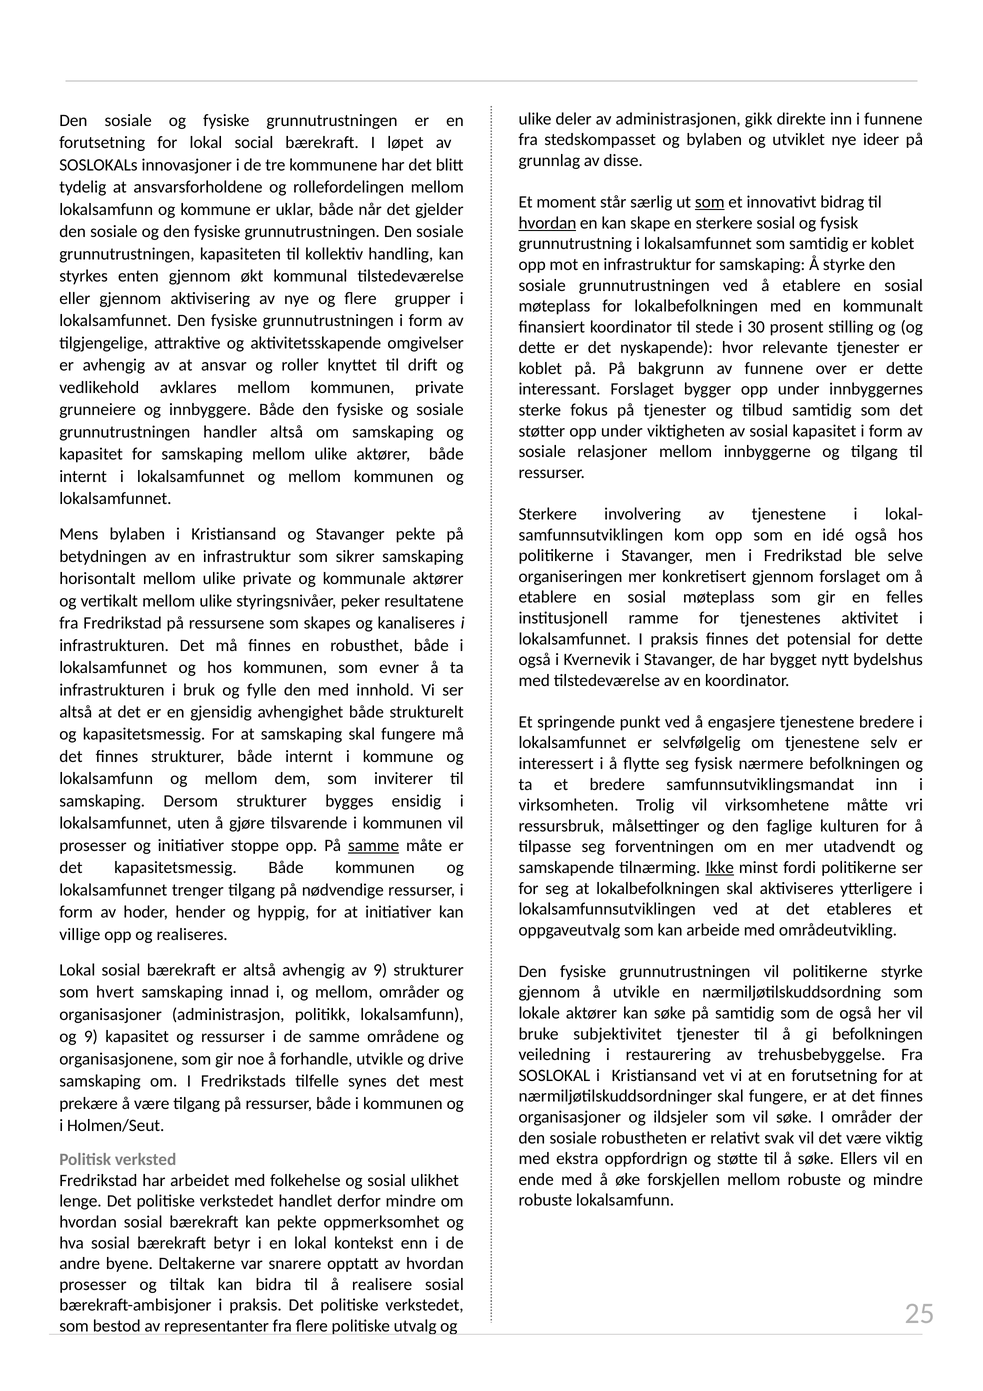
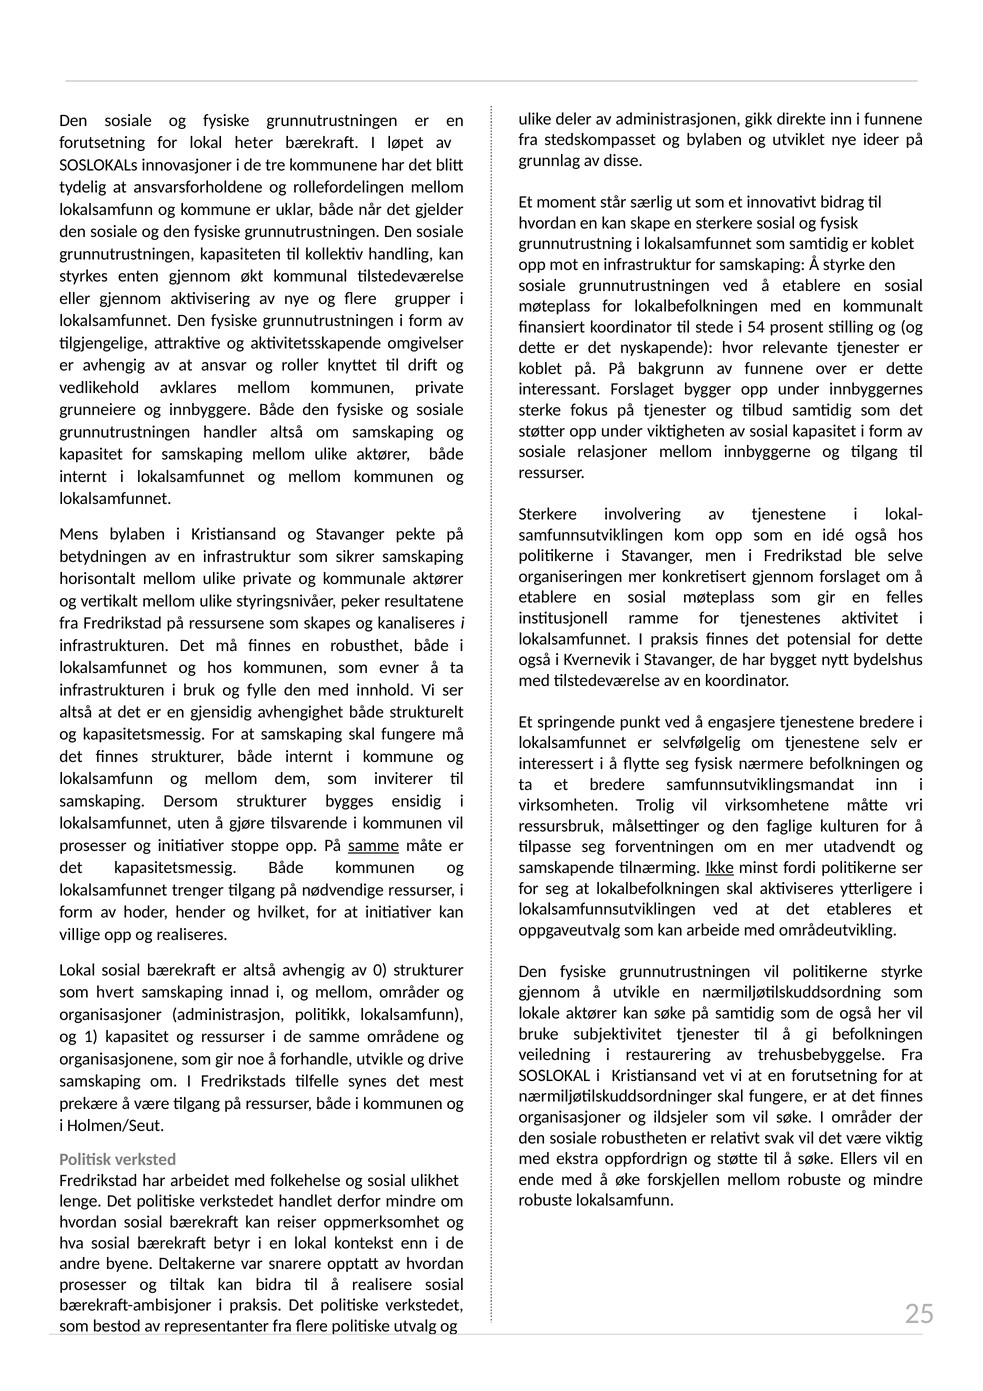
social: social -> heter (254, 143)
som underline: present -> none (710, 202)
hvordan underline: present -> none (547, 223)
30: 30 -> 54 (756, 327)
hyppig: hyppig -> hvilket (283, 912)
av 9: 9 -> 0 (380, 970)
og 9: 9 -> 1 (91, 1037)
kan pekte: pekte -> reiser (297, 1222)
